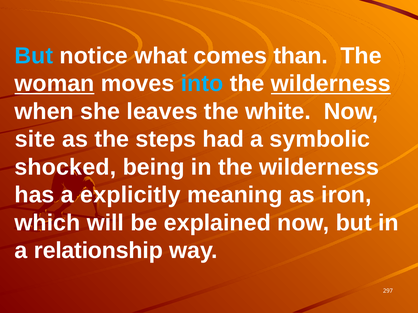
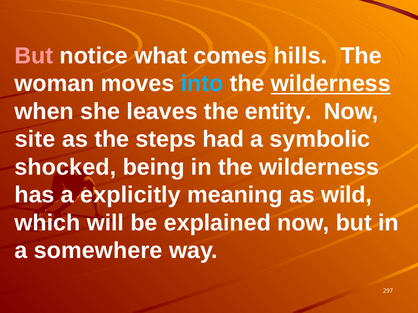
But colour: light blue -> pink (34, 56)
than: than -> hills (300, 56)
woman underline: present -> none (54, 84)
white: white -> entity (278, 112)
iron: iron -> wild (346, 195)
relationship: relationship -> somewhere (98, 251)
